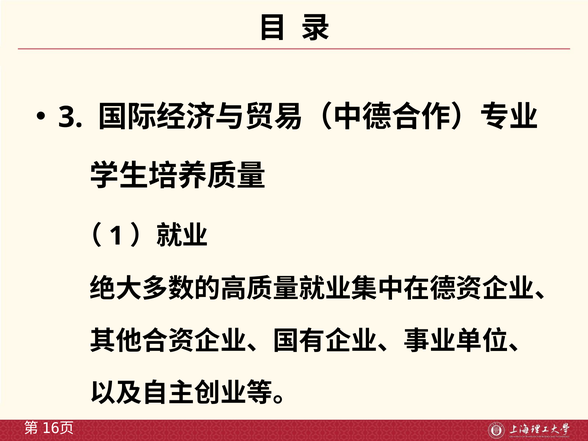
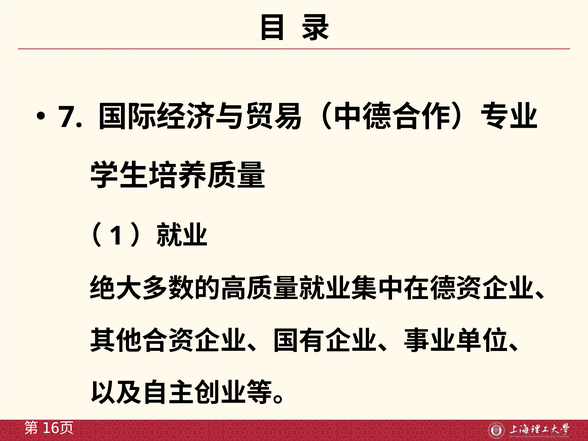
3: 3 -> 7 (71, 117)
